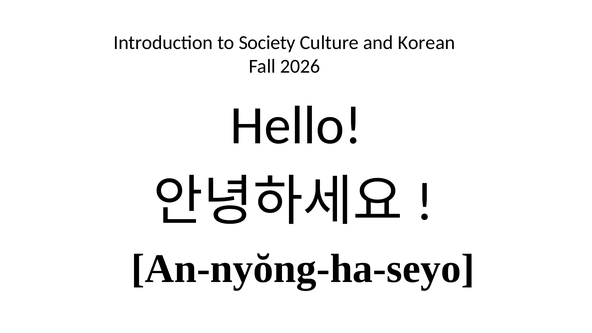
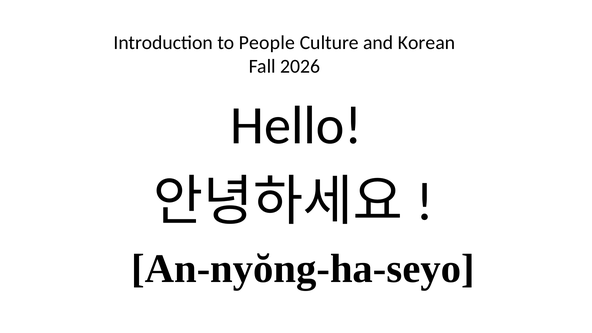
Society: Society -> People (267, 43)
